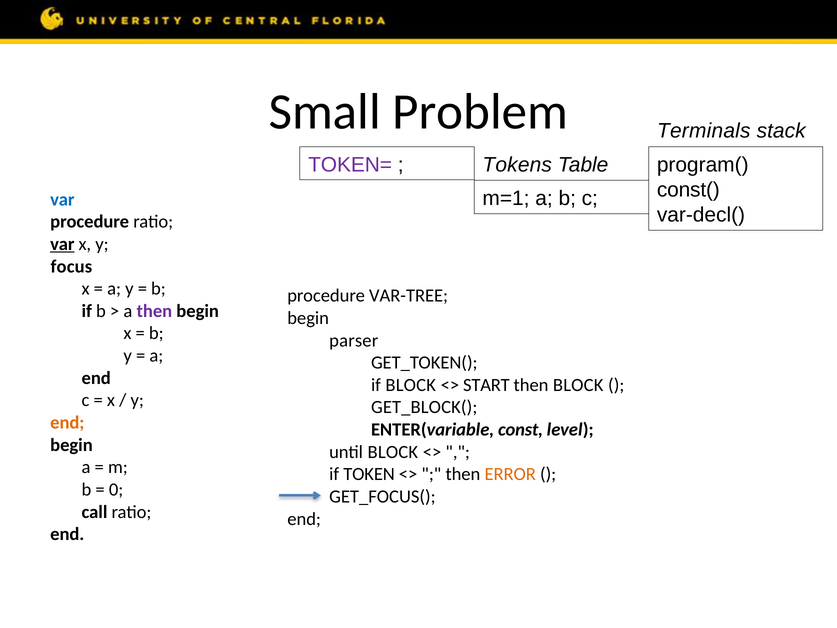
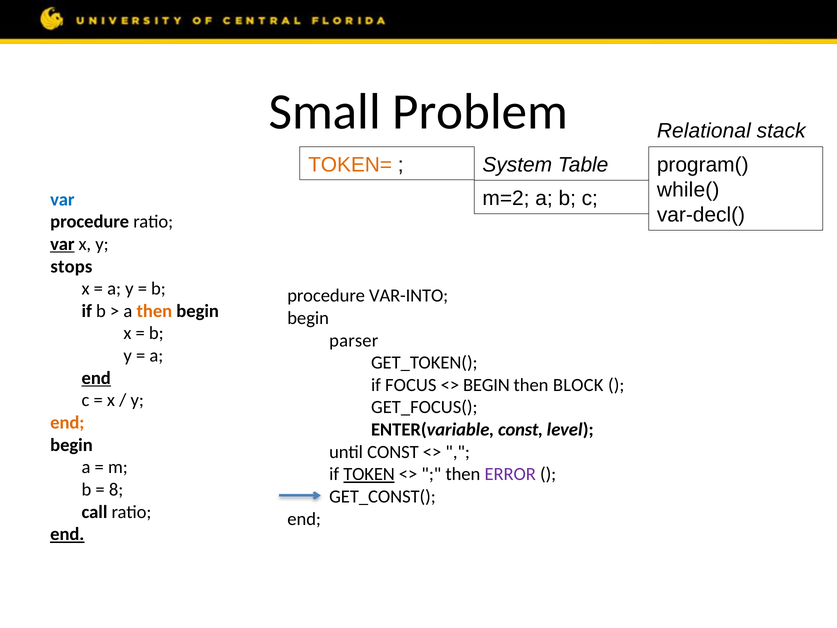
Terminals: Terminals -> Relational (704, 131)
TOKEN= colour: purple -> orange (350, 165)
Tokens: Tokens -> System (517, 165)
const(: const( -> while( (688, 190)
m=1: m=1 -> m=2 (506, 198)
focus: focus -> stops (71, 266)
VAR-TREE: VAR-TREE -> VAR-INTO (409, 296)
then colour: purple -> orange (154, 311)
end underline: none -> present (96, 378)
if BLOCK: BLOCK -> FOCUS (411, 385)
START: START -> BEGIN (486, 385)
GET_BLOCK(: GET_BLOCK( -> GET_FOCUS( (424, 407)
until BLOCK: BLOCK -> CONST (393, 452)
TOKEN underline: none -> present (369, 474)
ERROR colour: orange -> purple (510, 474)
0: 0 -> 8 (116, 489)
GET_FOCUS(: GET_FOCUS( -> GET_CONST( (382, 496)
end underline: none -> present (67, 534)
